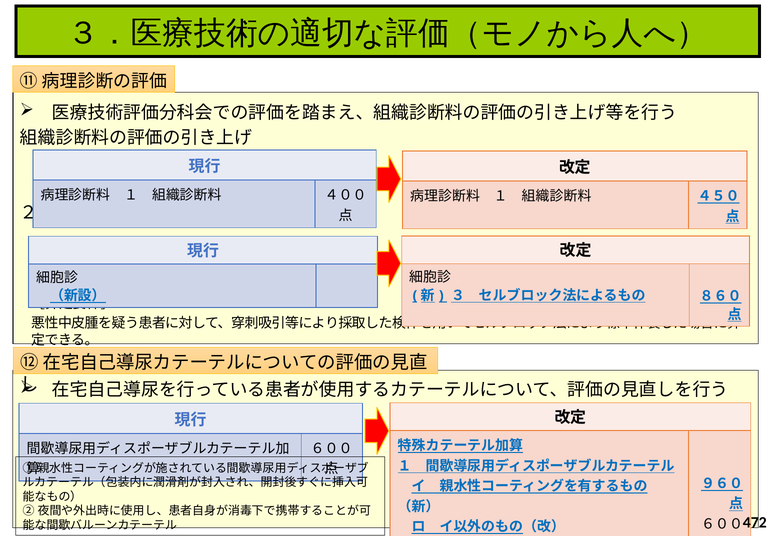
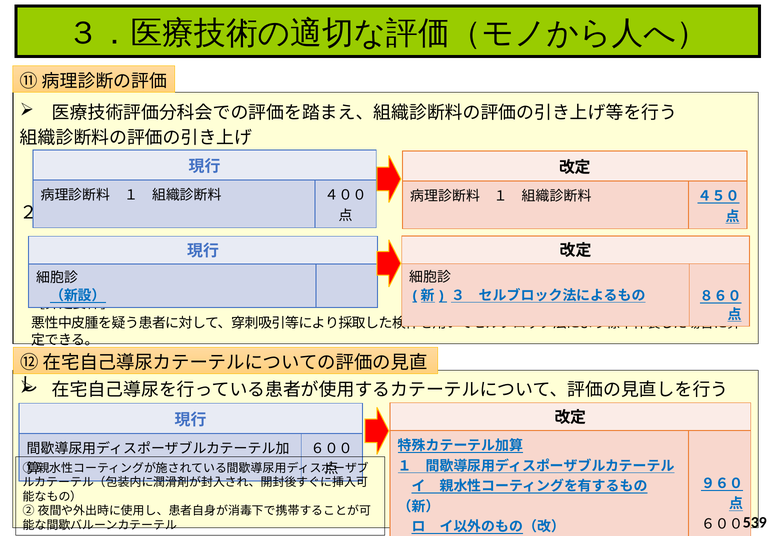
472: 472 -> 539 (755, 522)
